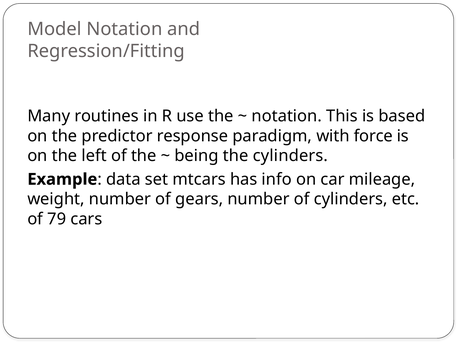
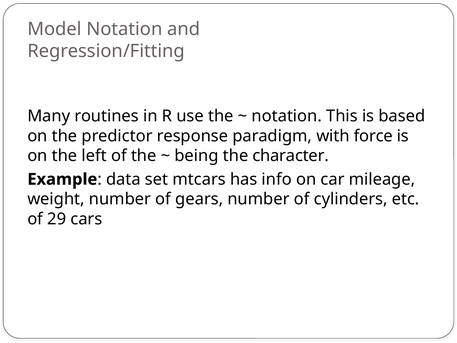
the cylinders: cylinders -> character (291, 156)
79: 79 -> 29 (57, 219)
